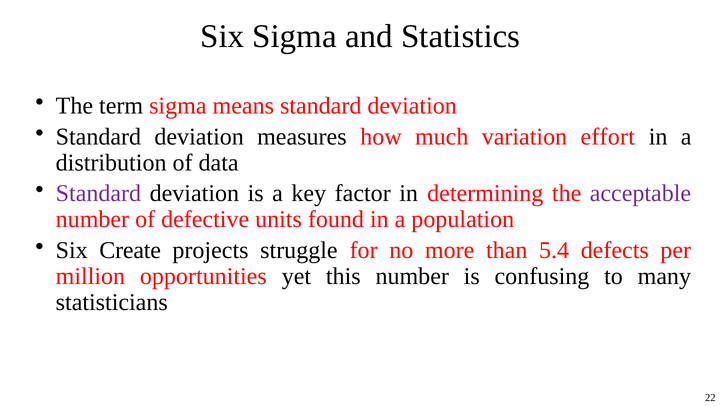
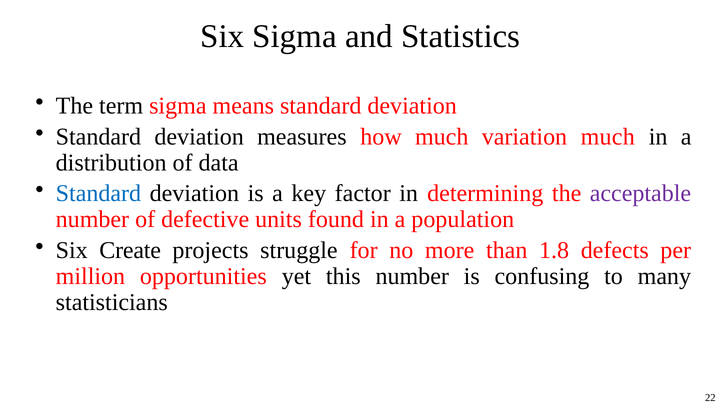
variation effort: effort -> much (608, 136)
Standard colour: purple -> blue (98, 193)
5.4: 5.4 -> 1.8 (554, 250)
